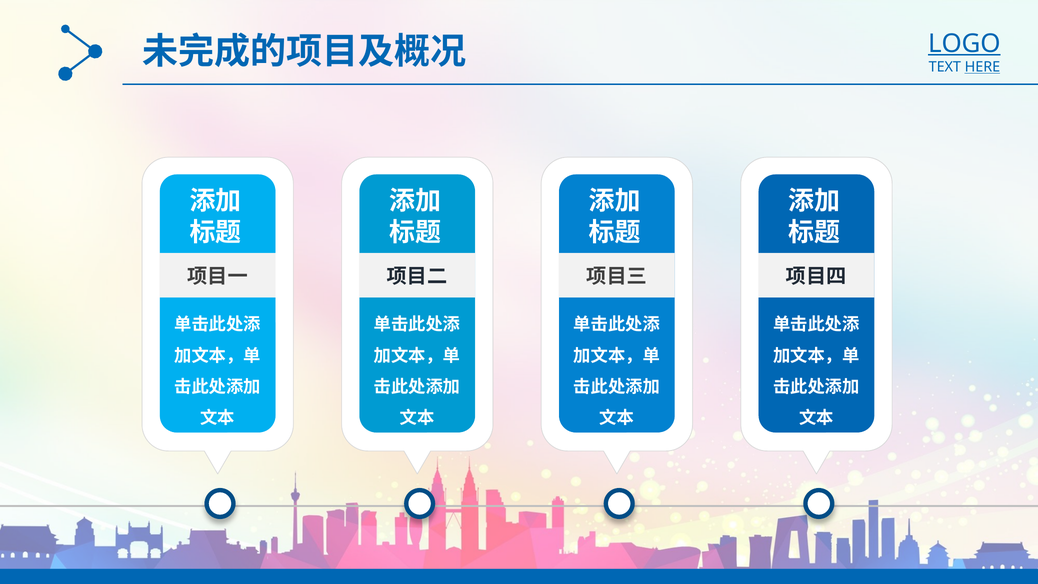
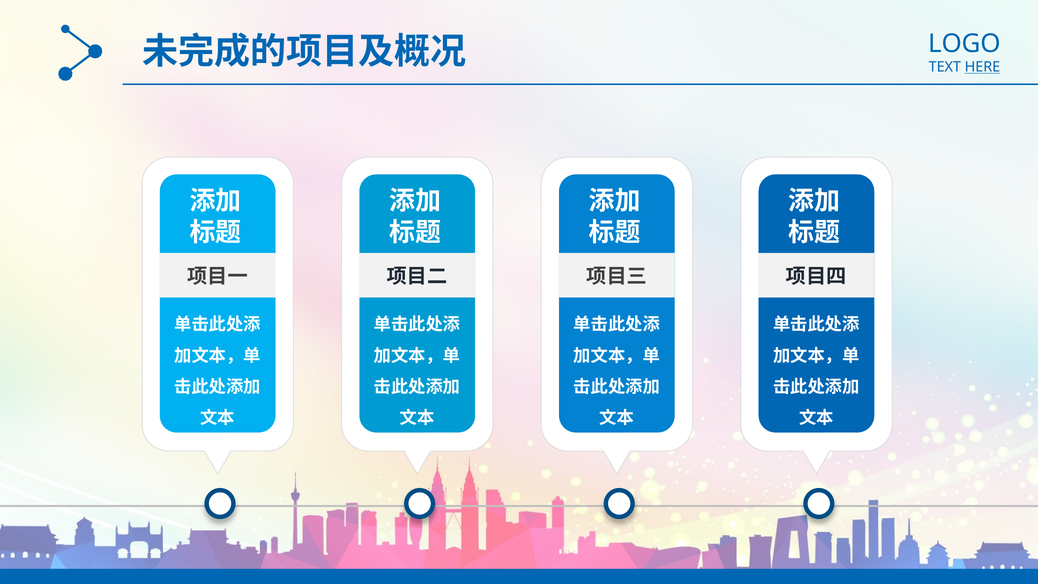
LOGO underline: present -> none (964, 43)
